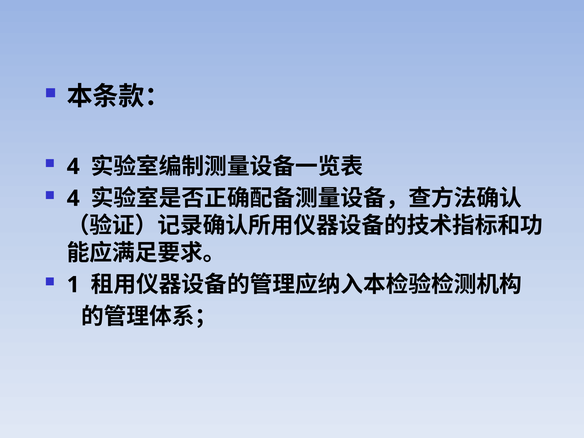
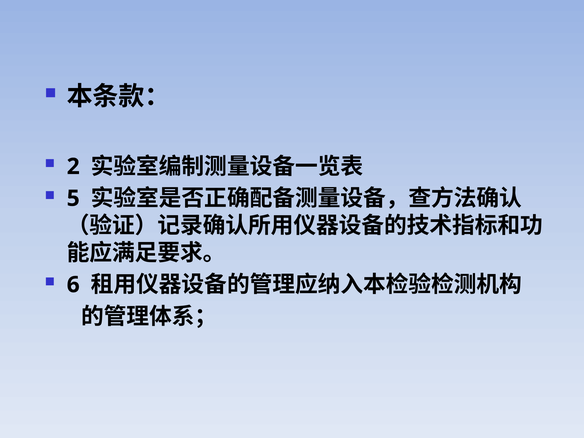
4: 4 -> 2 (73, 167)
4: 4 -> 5 (73, 198)
1: 1 -> 6 (73, 285)
